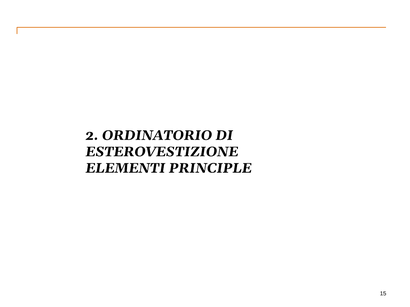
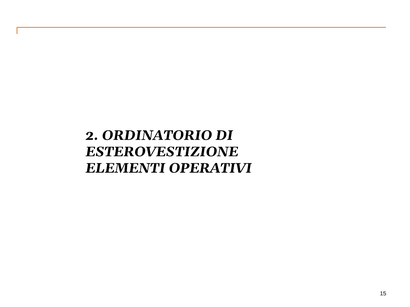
PRINCIPLE: PRINCIPLE -> OPERATIVI (210, 168)
